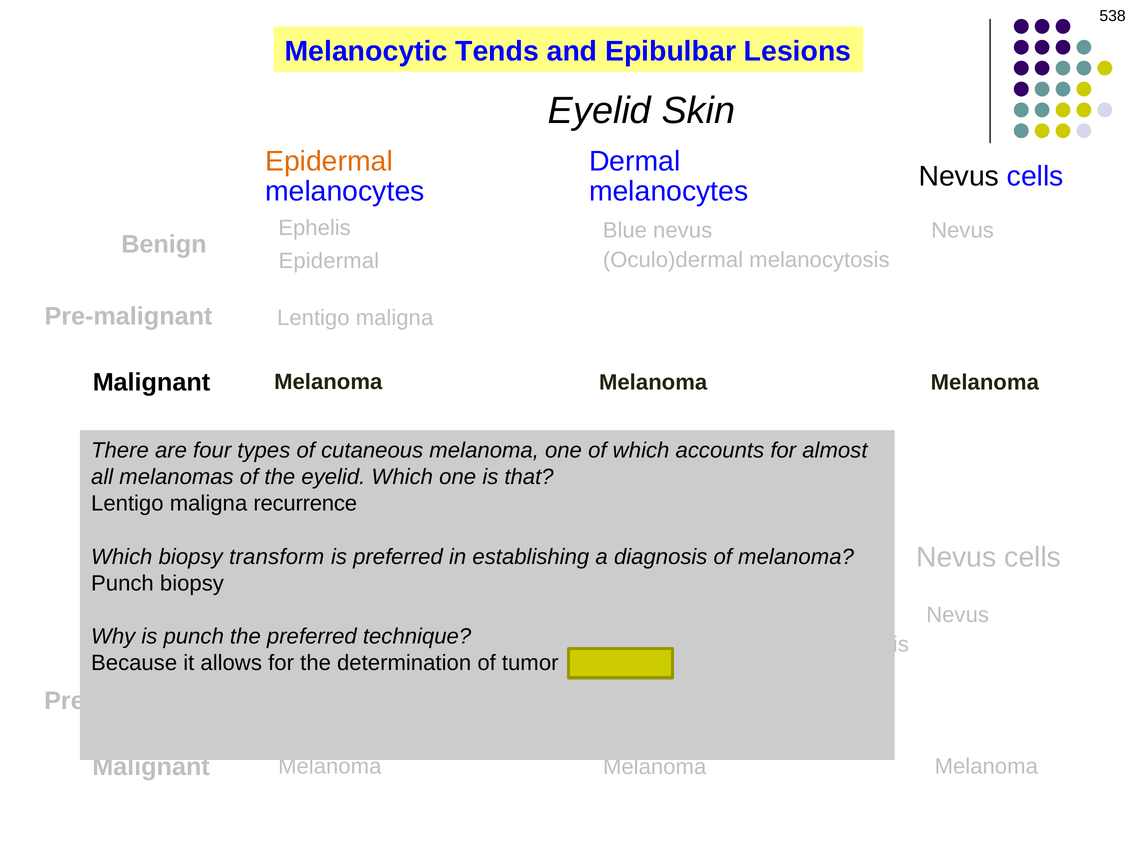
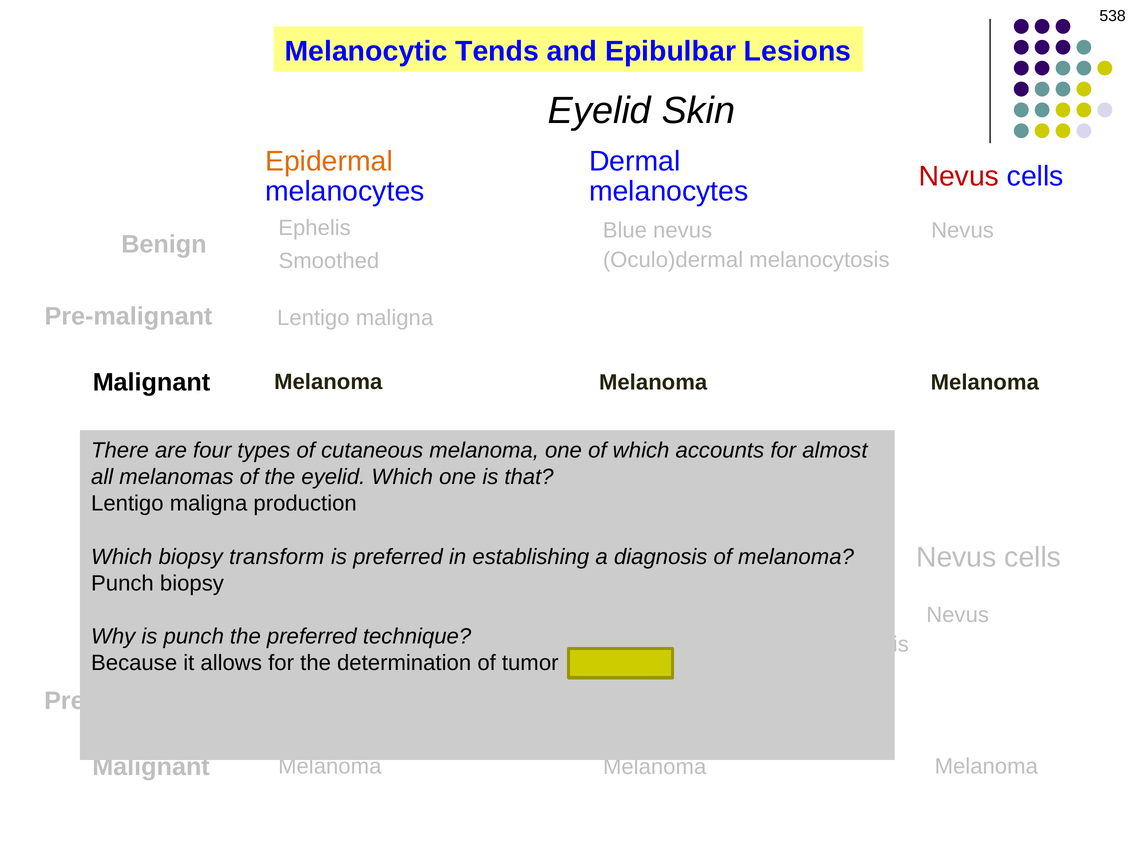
Nevus colour: black -> red (959, 176)
Epidermal: Epidermal -> Smoothed (329, 261)
recurrence: recurrence -> production (305, 504)
